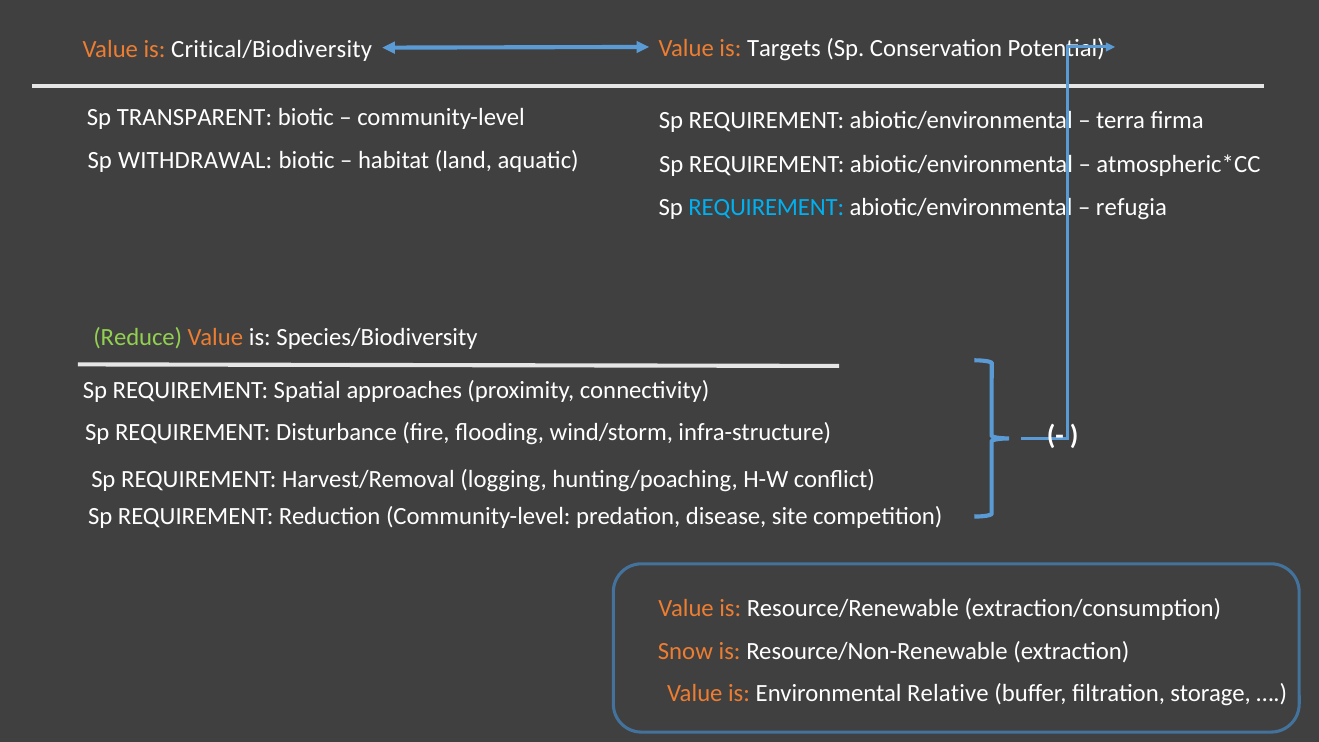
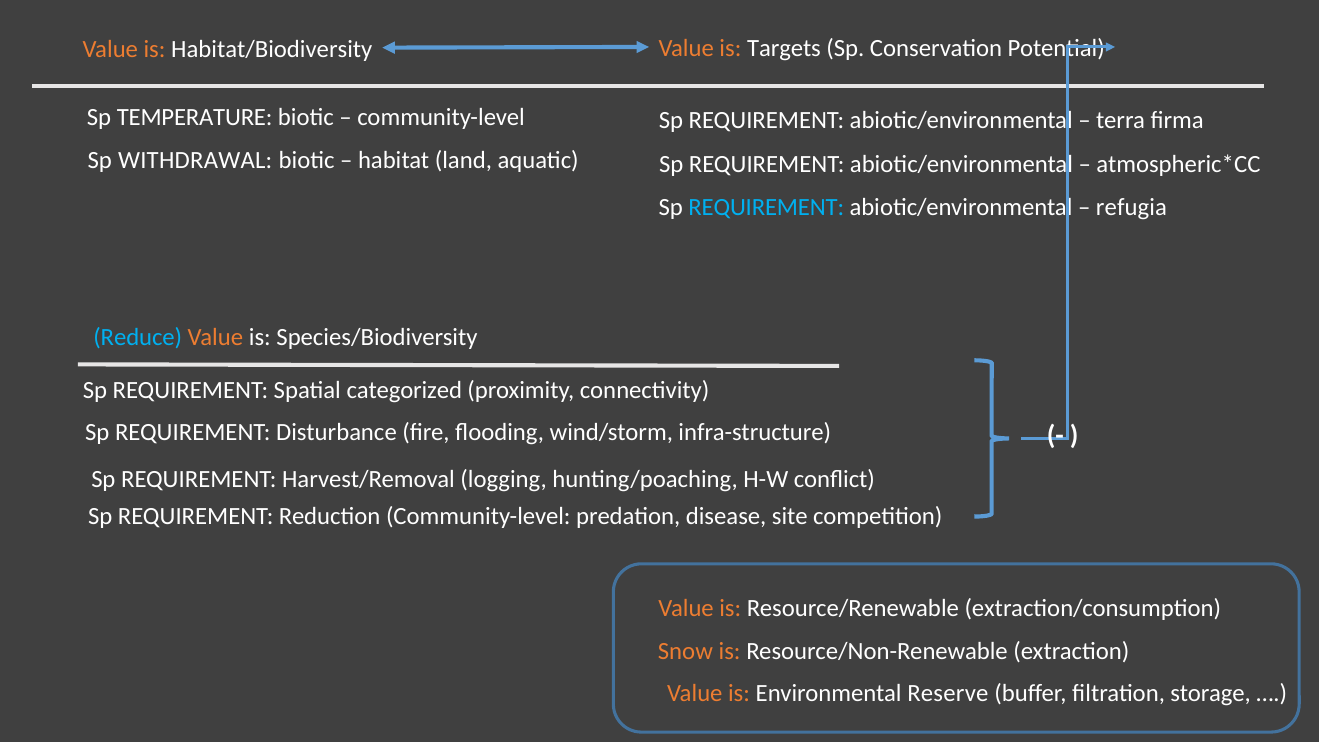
Critical/Biodiversity: Critical/Biodiversity -> Habitat/Biodiversity (272, 49)
TRANSPARENT: TRANSPARENT -> TEMPERATURE (195, 117)
Reduce colour: light green -> light blue (138, 338)
approaches: approaches -> categorized (404, 391)
Relative: Relative -> Reserve (948, 693)
